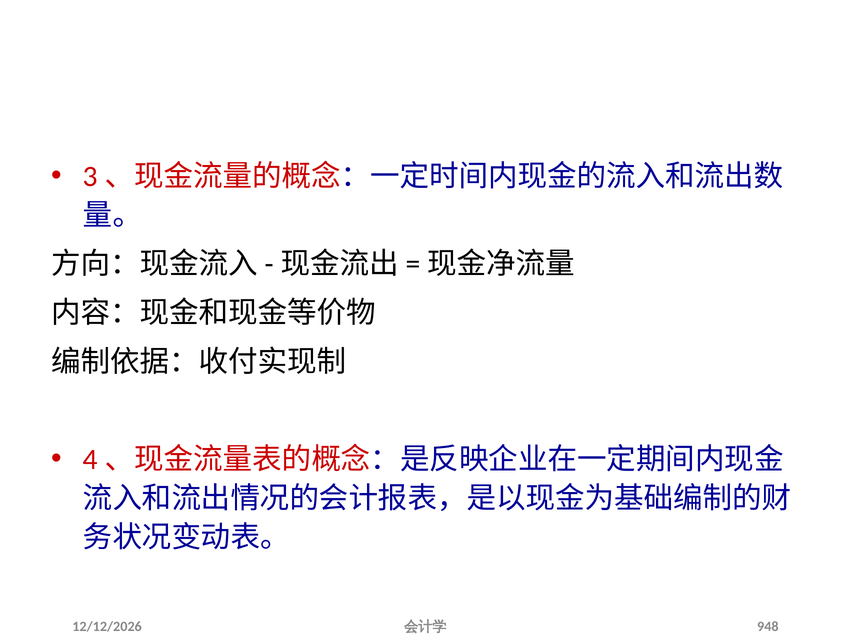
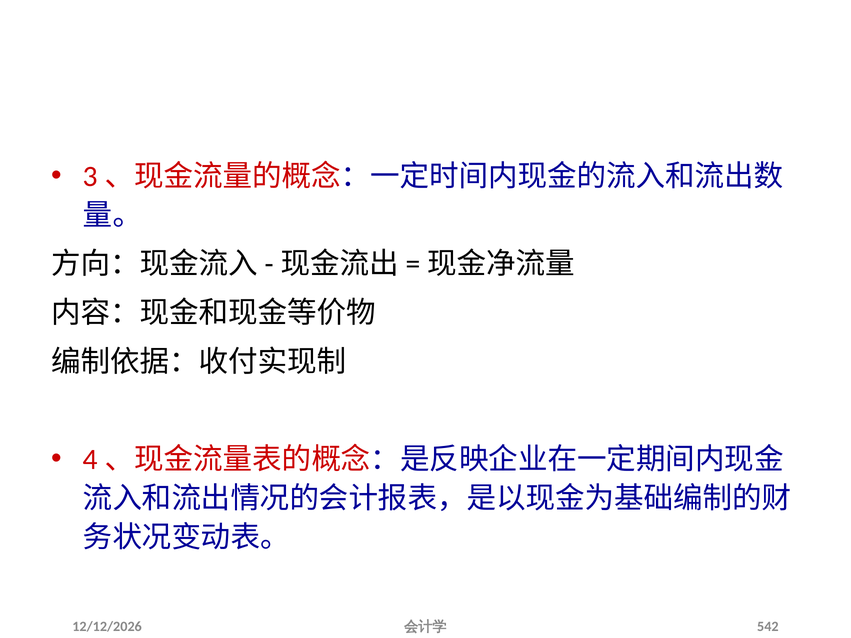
948: 948 -> 542 (768, 627)
